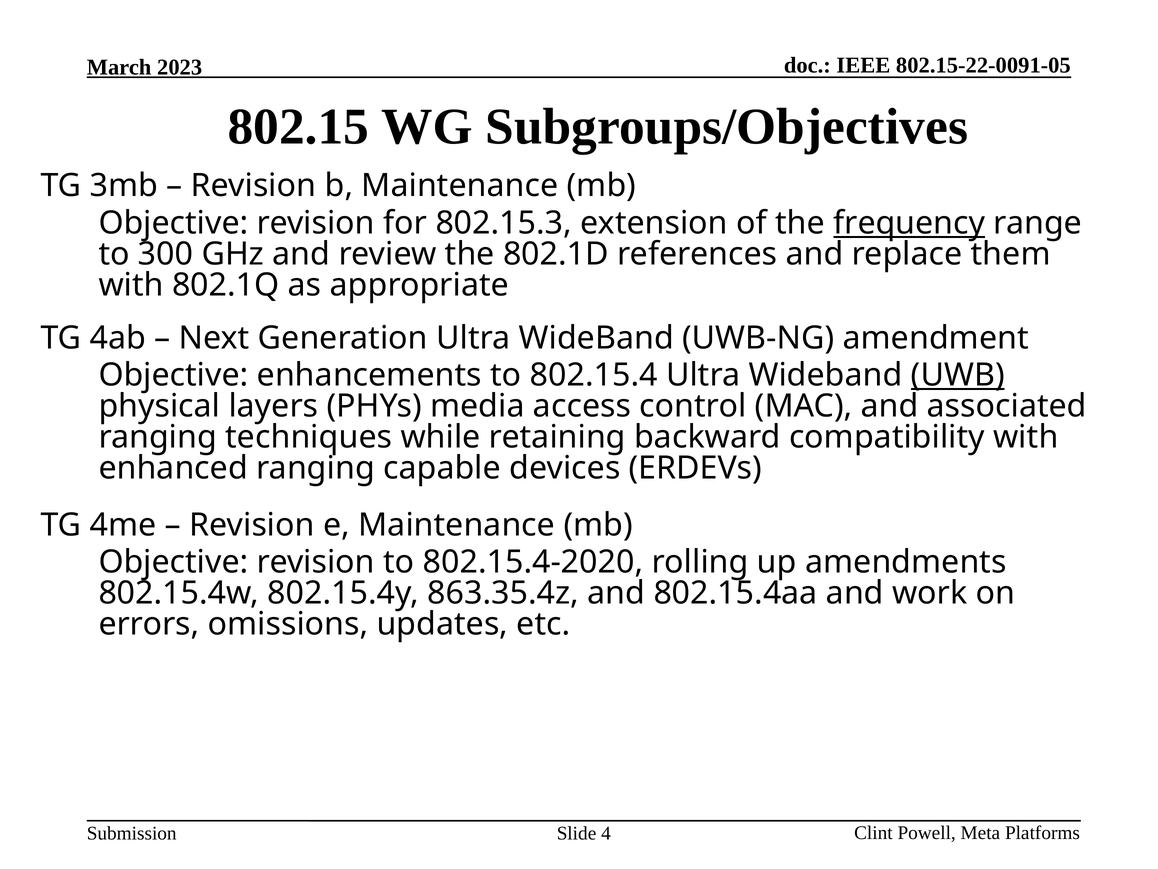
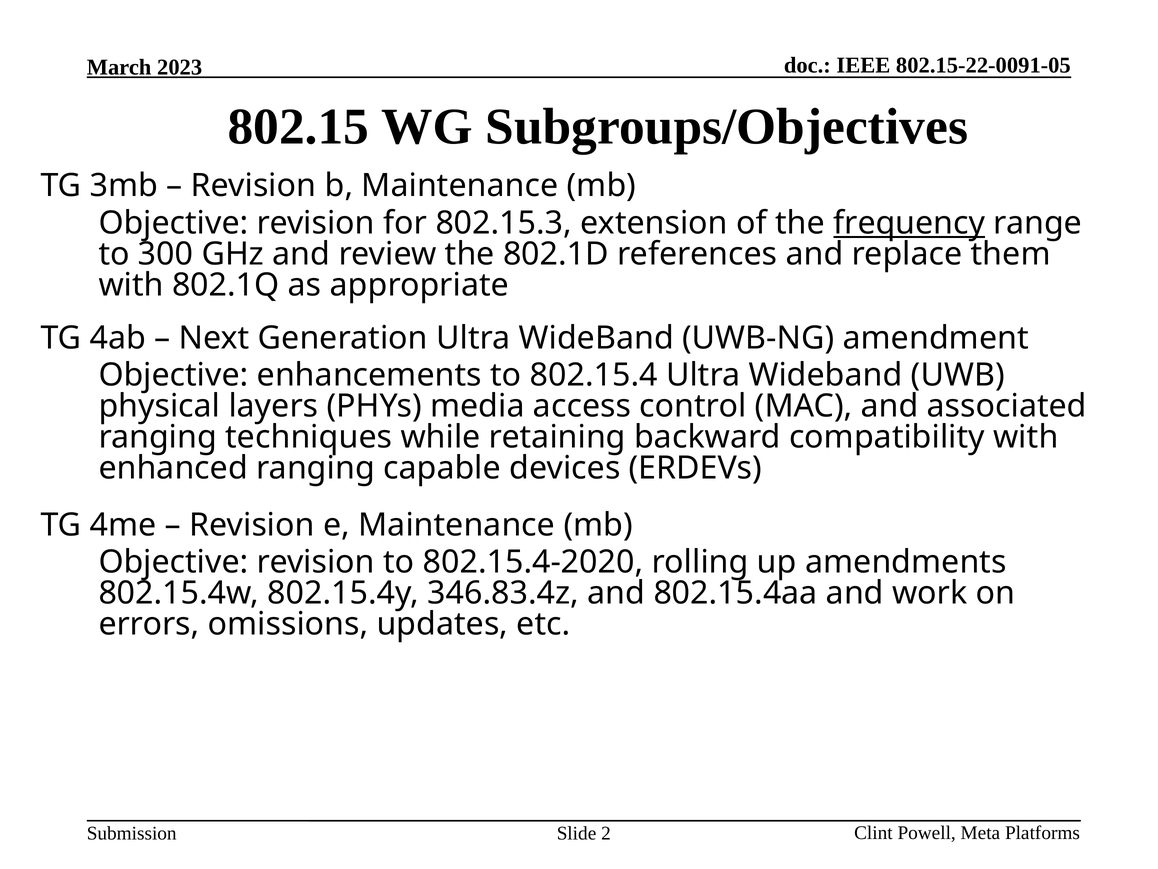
UWB underline: present -> none (958, 375)
863.35.4z: 863.35.4z -> 346.83.4z (503, 593)
4: 4 -> 2 (606, 833)
